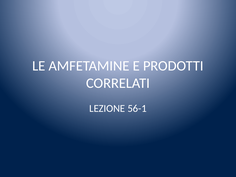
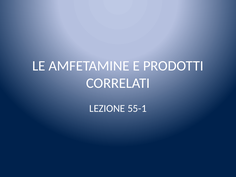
56-1: 56-1 -> 55-1 (137, 109)
